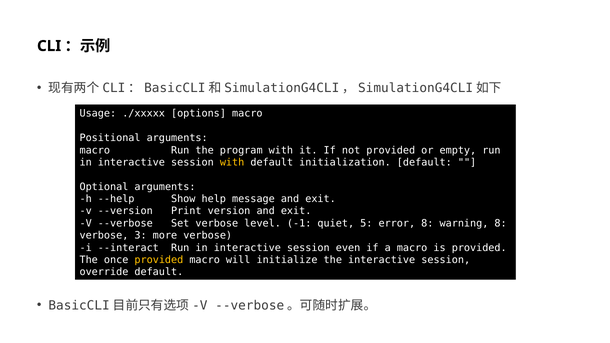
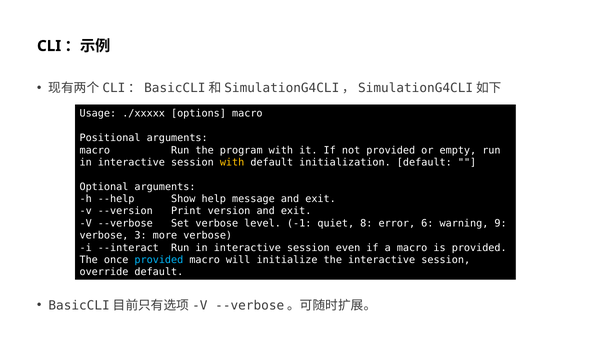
5: 5 -> 8 (366, 223)
error 8: 8 -> 6 (427, 223)
warning 8: 8 -> 9 (501, 223)
provided colour: yellow -> light blue (159, 260)
